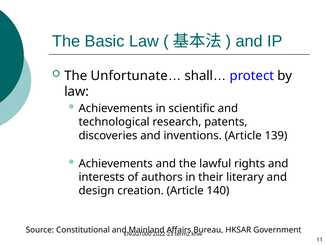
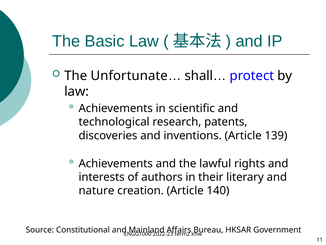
design: design -> nature (96, 190)
